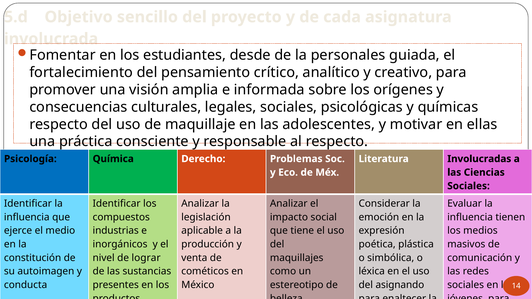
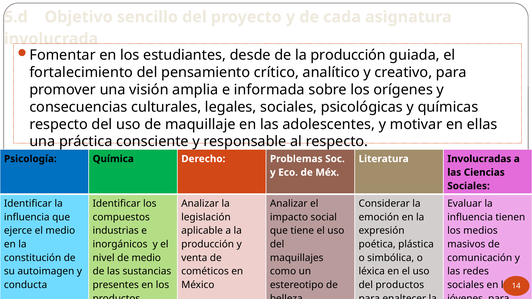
de la personales: personales -> producción (348, 55)
de lograr: lograr -> medio (146, 258)
del asignando: asignando -> productos (400, 285)
